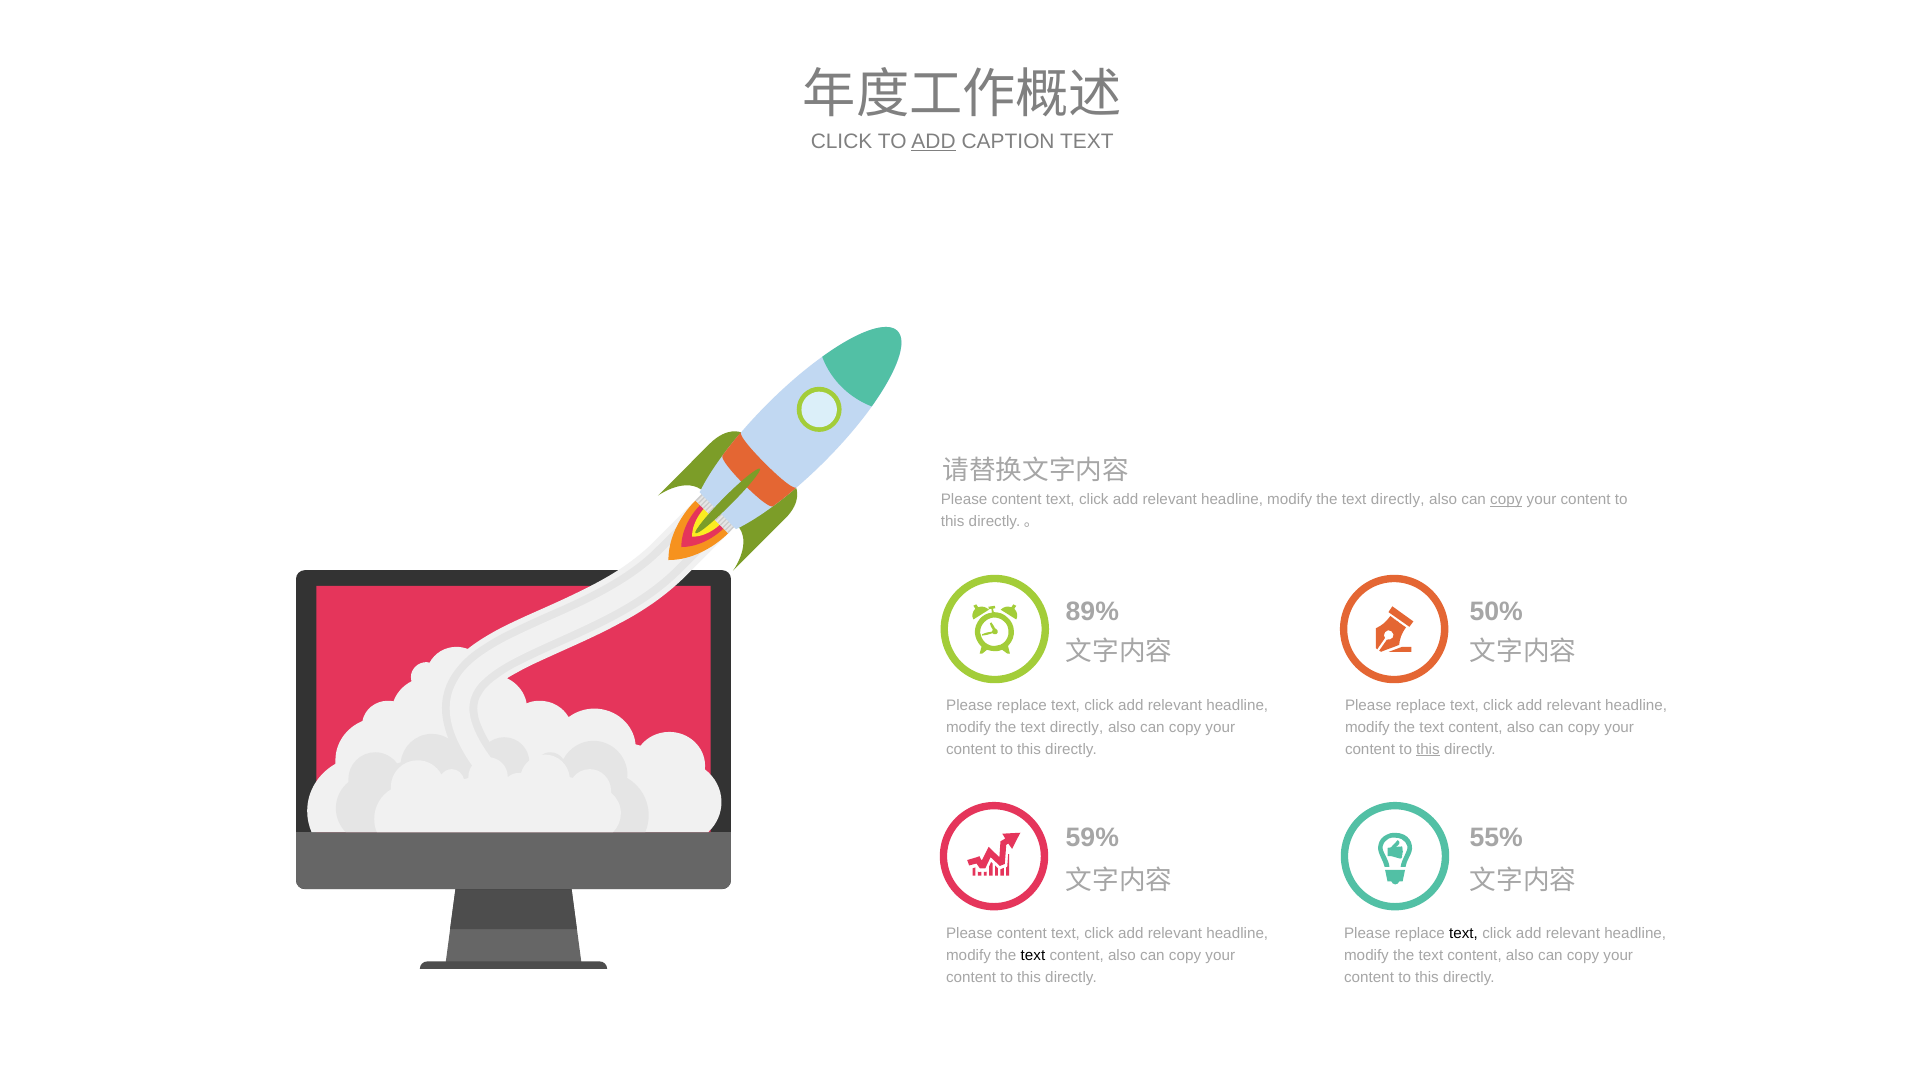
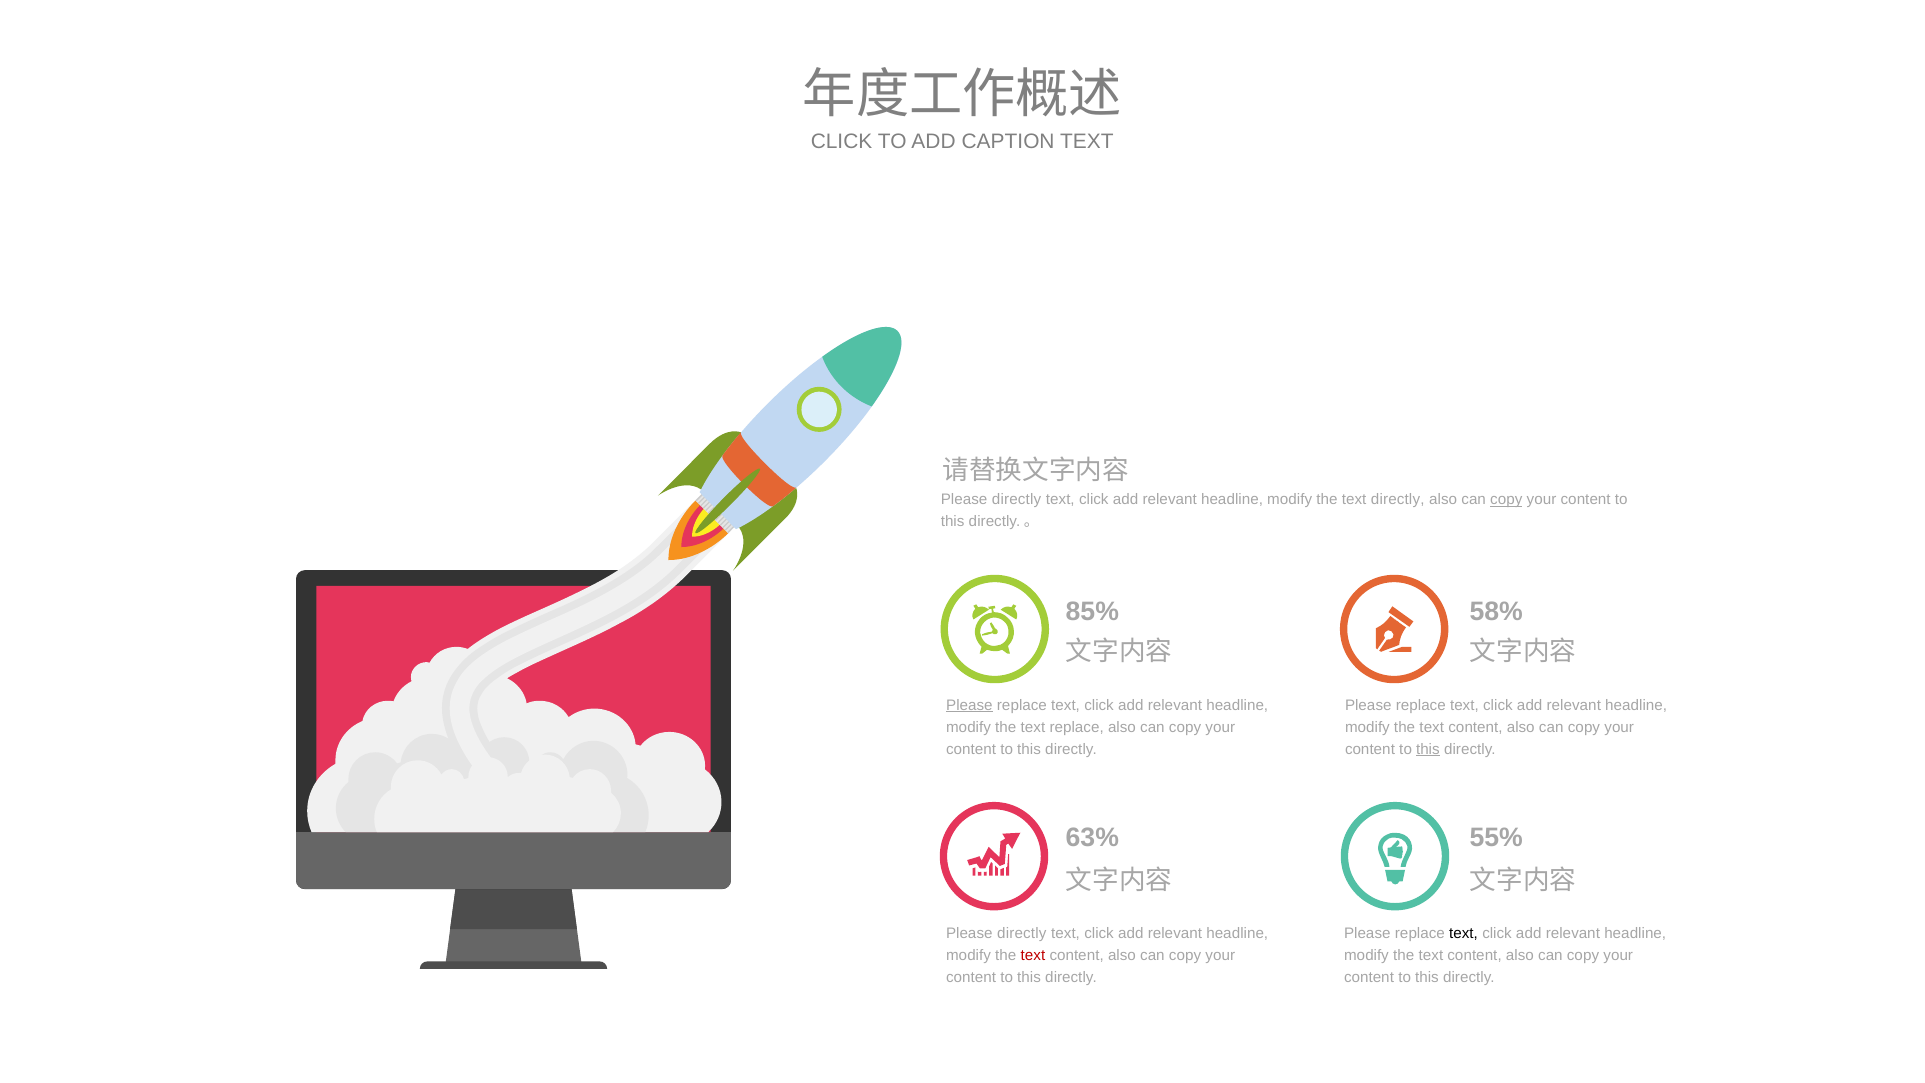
ADD underline: present -> none (934, 142)
content: content -> directly (1017, 499)
89%: 89% -> 85% (1092, 611)
50%: 50% -> 58% (1496, 611)
Please underline: none -> present (969, 705)
directly: directly -> replace (1077, 727)
59%: 59% -> 63% (1092, 837)
content: content -> directly (1022, 933)
text colour: black -> red (1033, 955)
